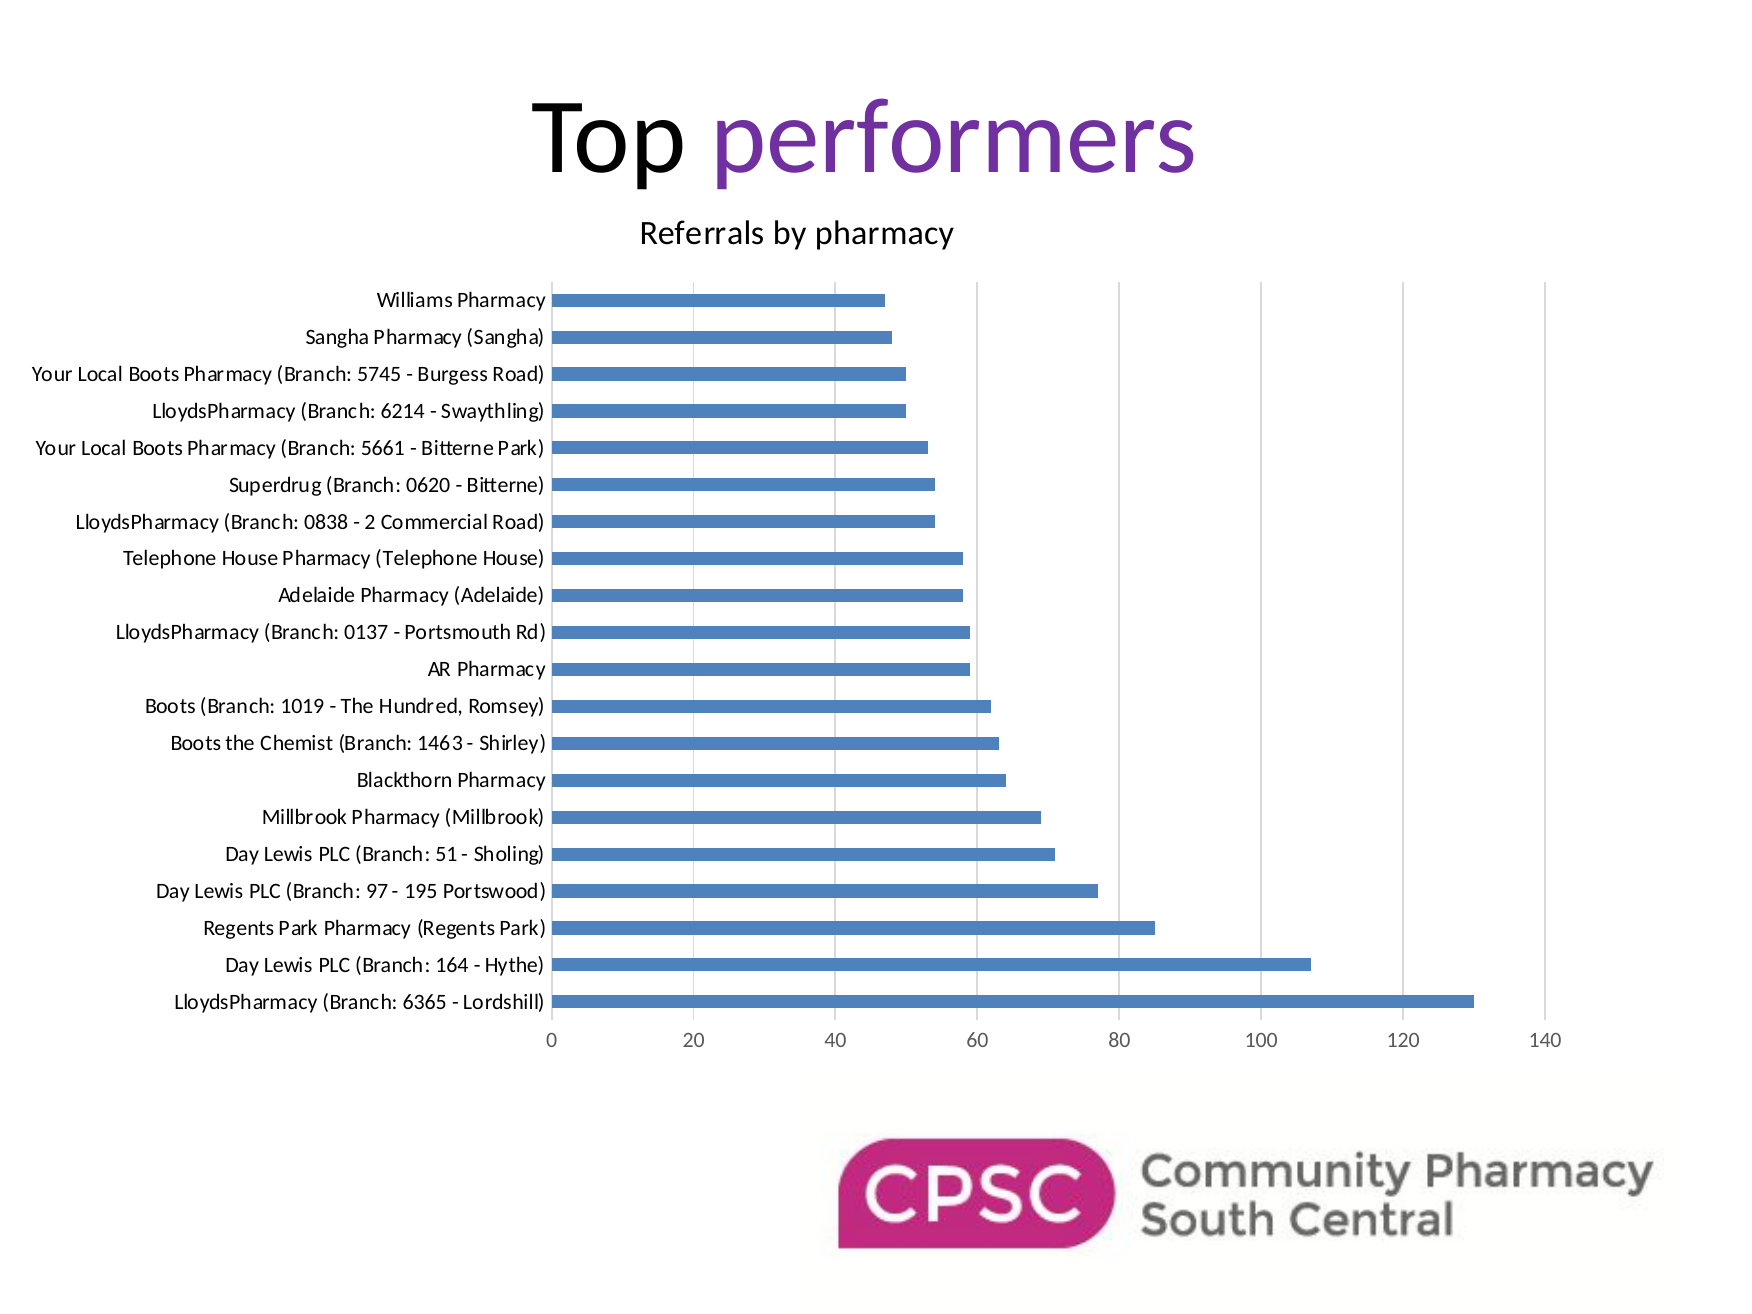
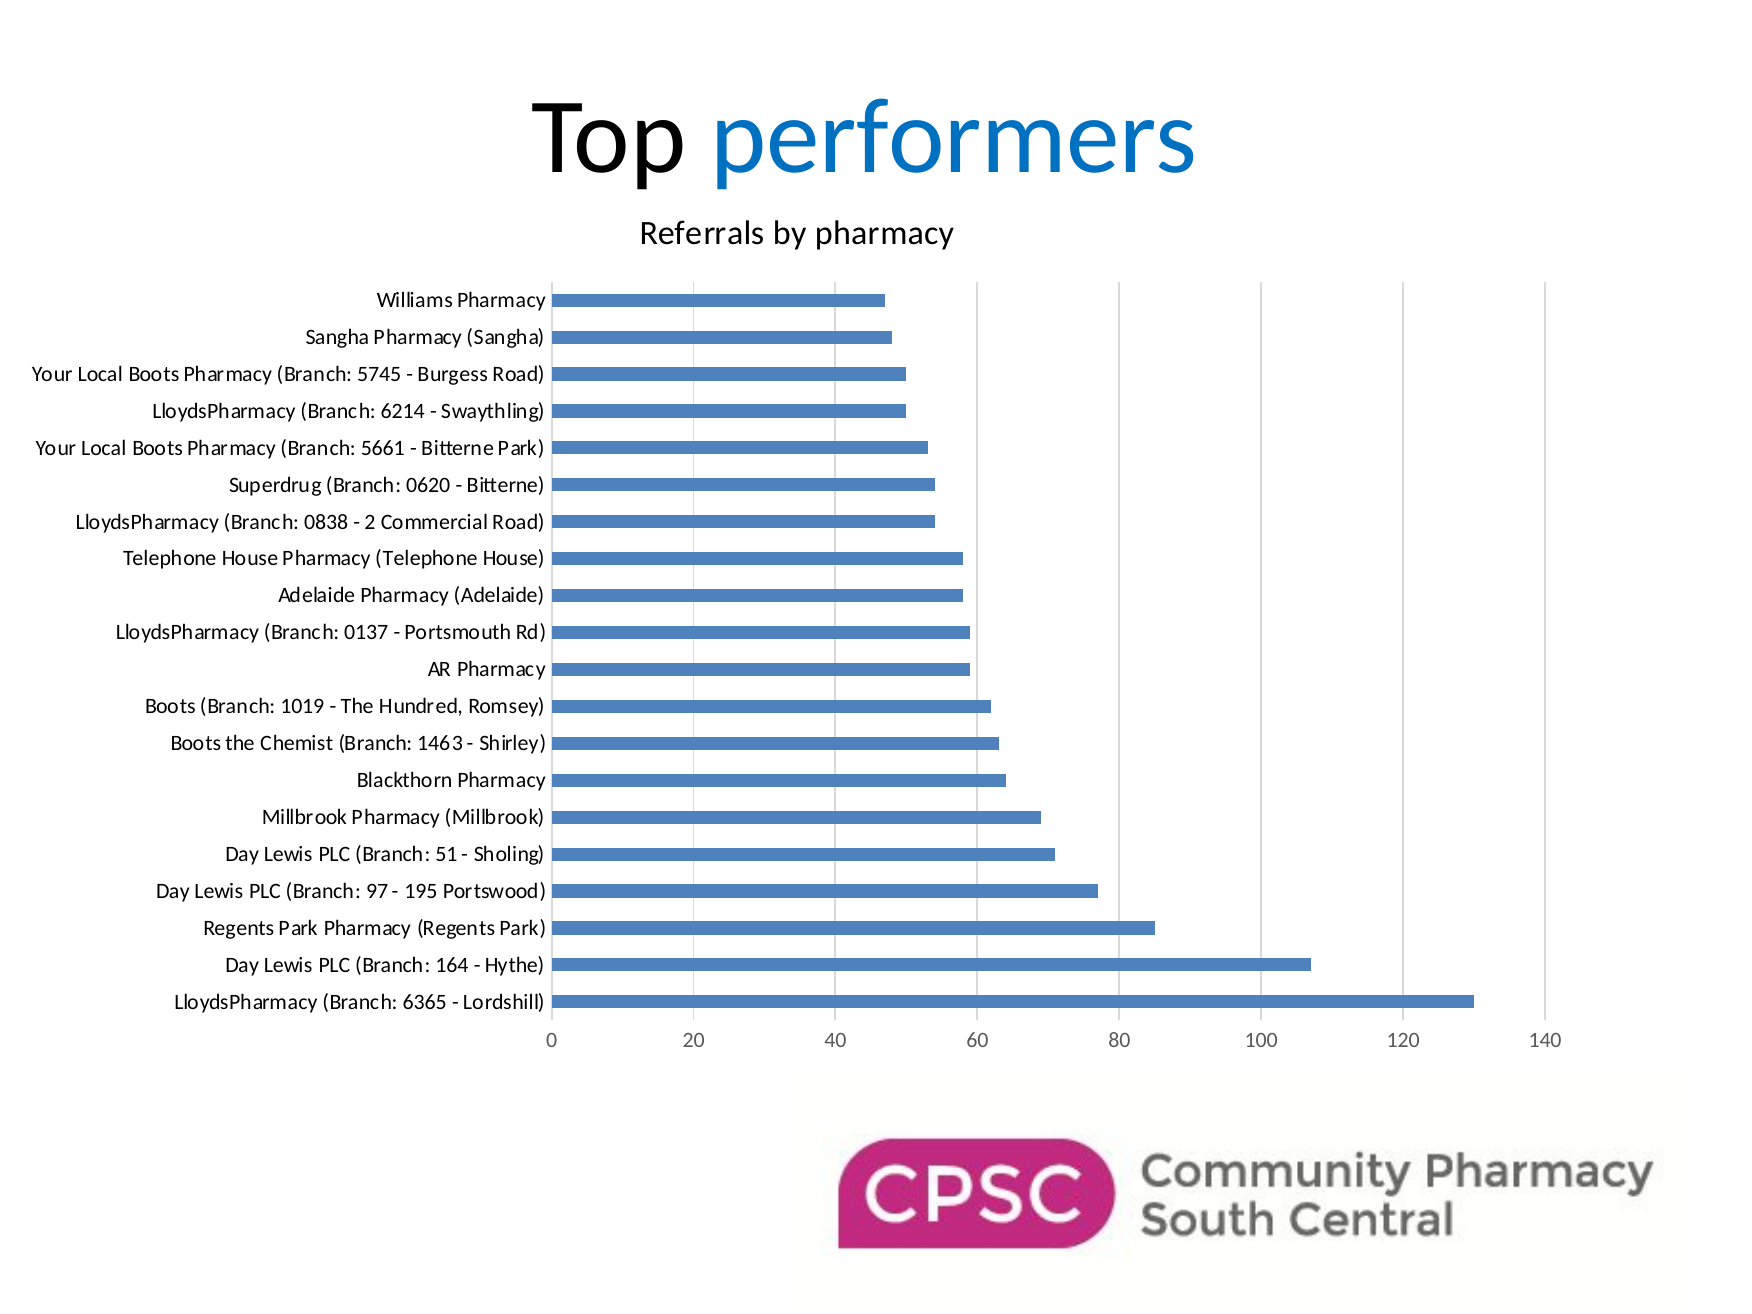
performers colour: purple -> blue (954, 137)
